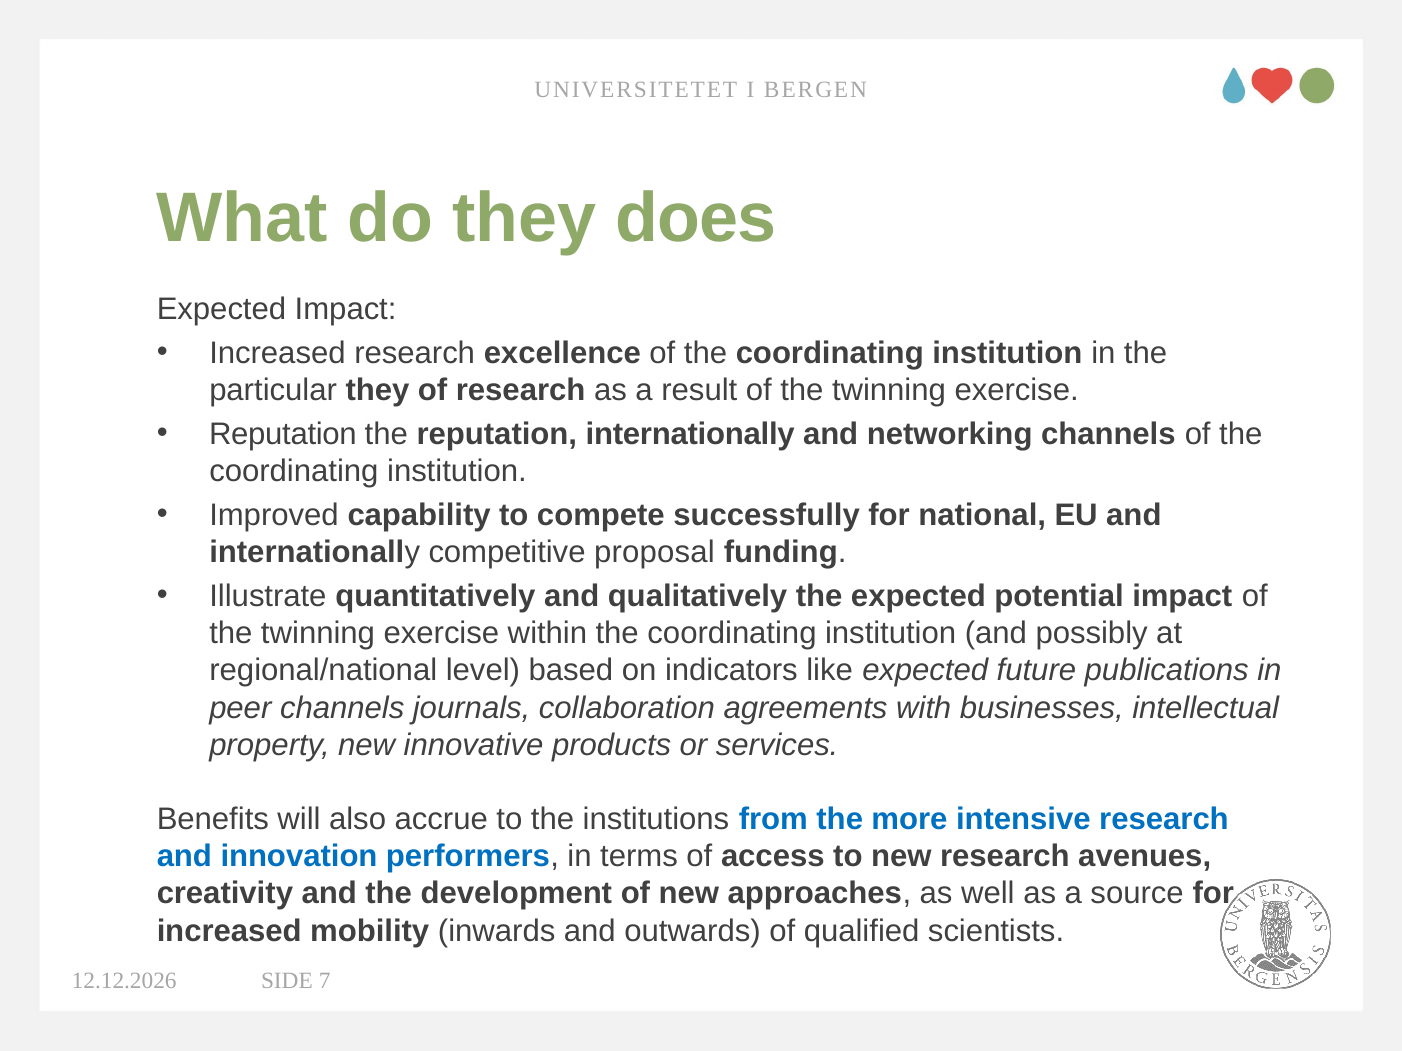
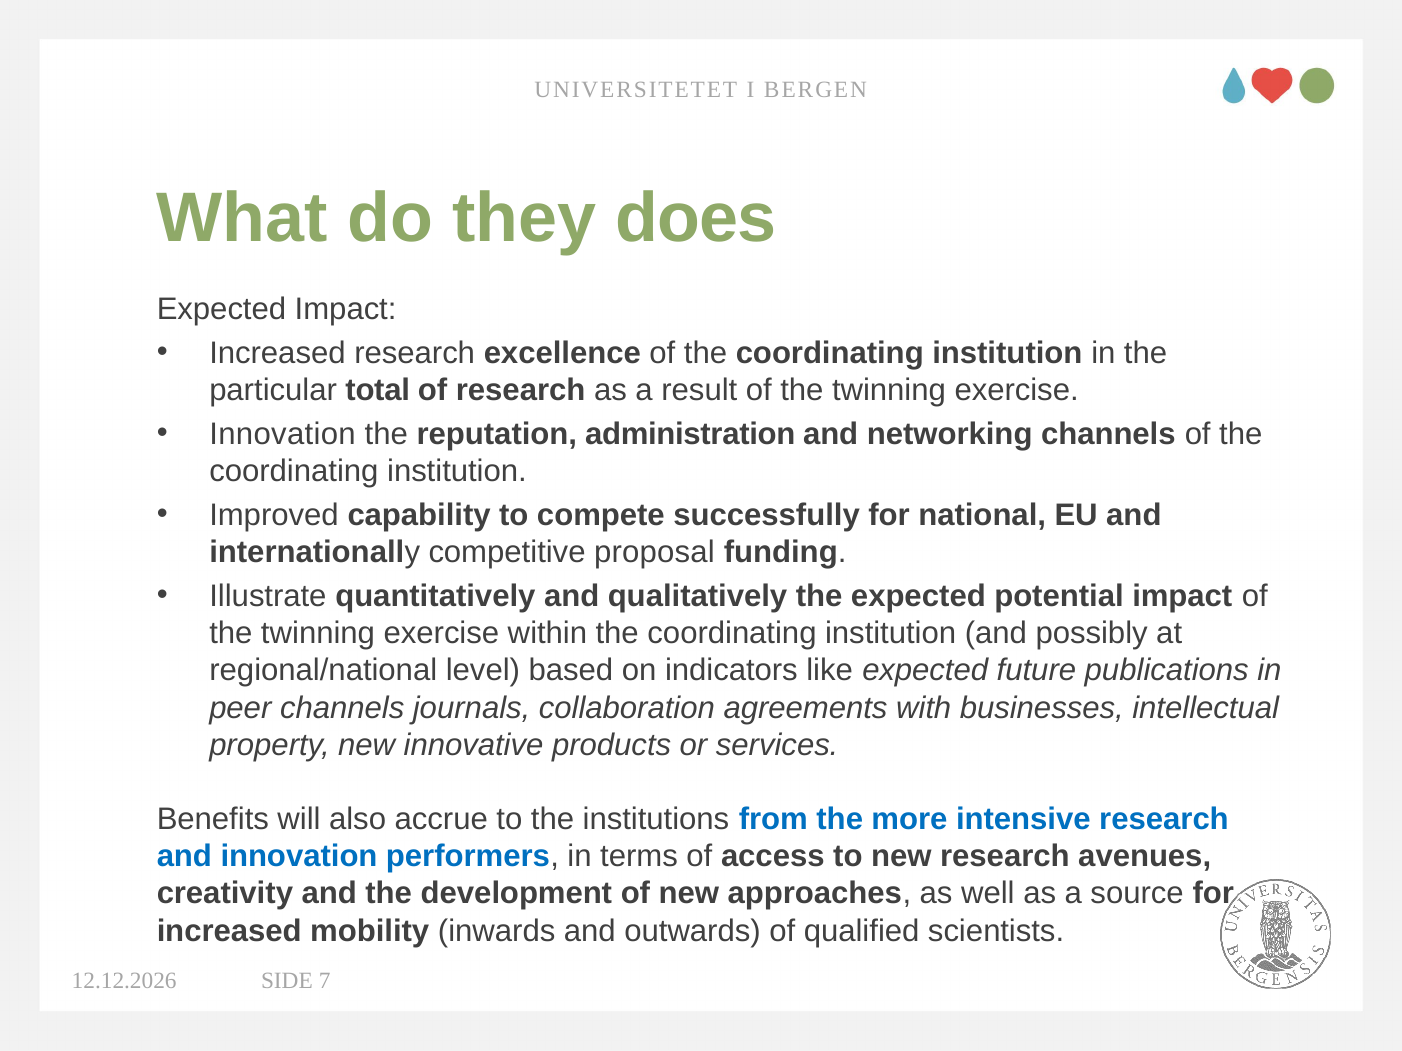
particular they: they -> total (378, 391)
Reputation: Reputation -> Innovation (283, 434)
reputation internationally: internationally -> administration (690, 434)
